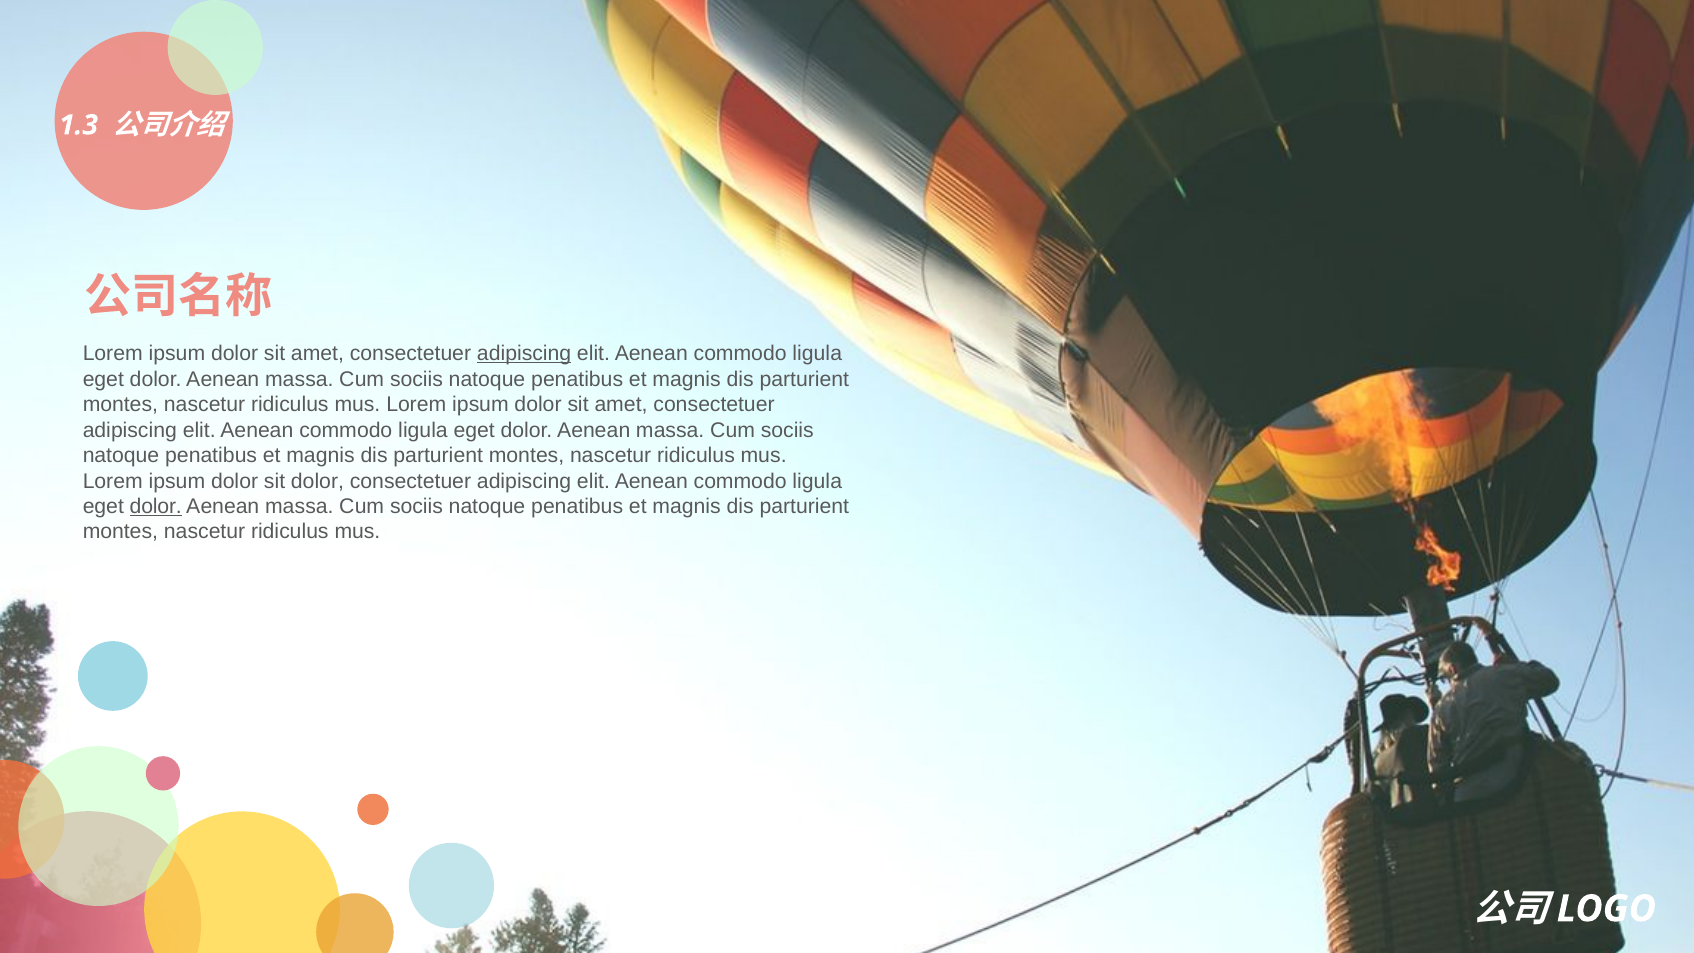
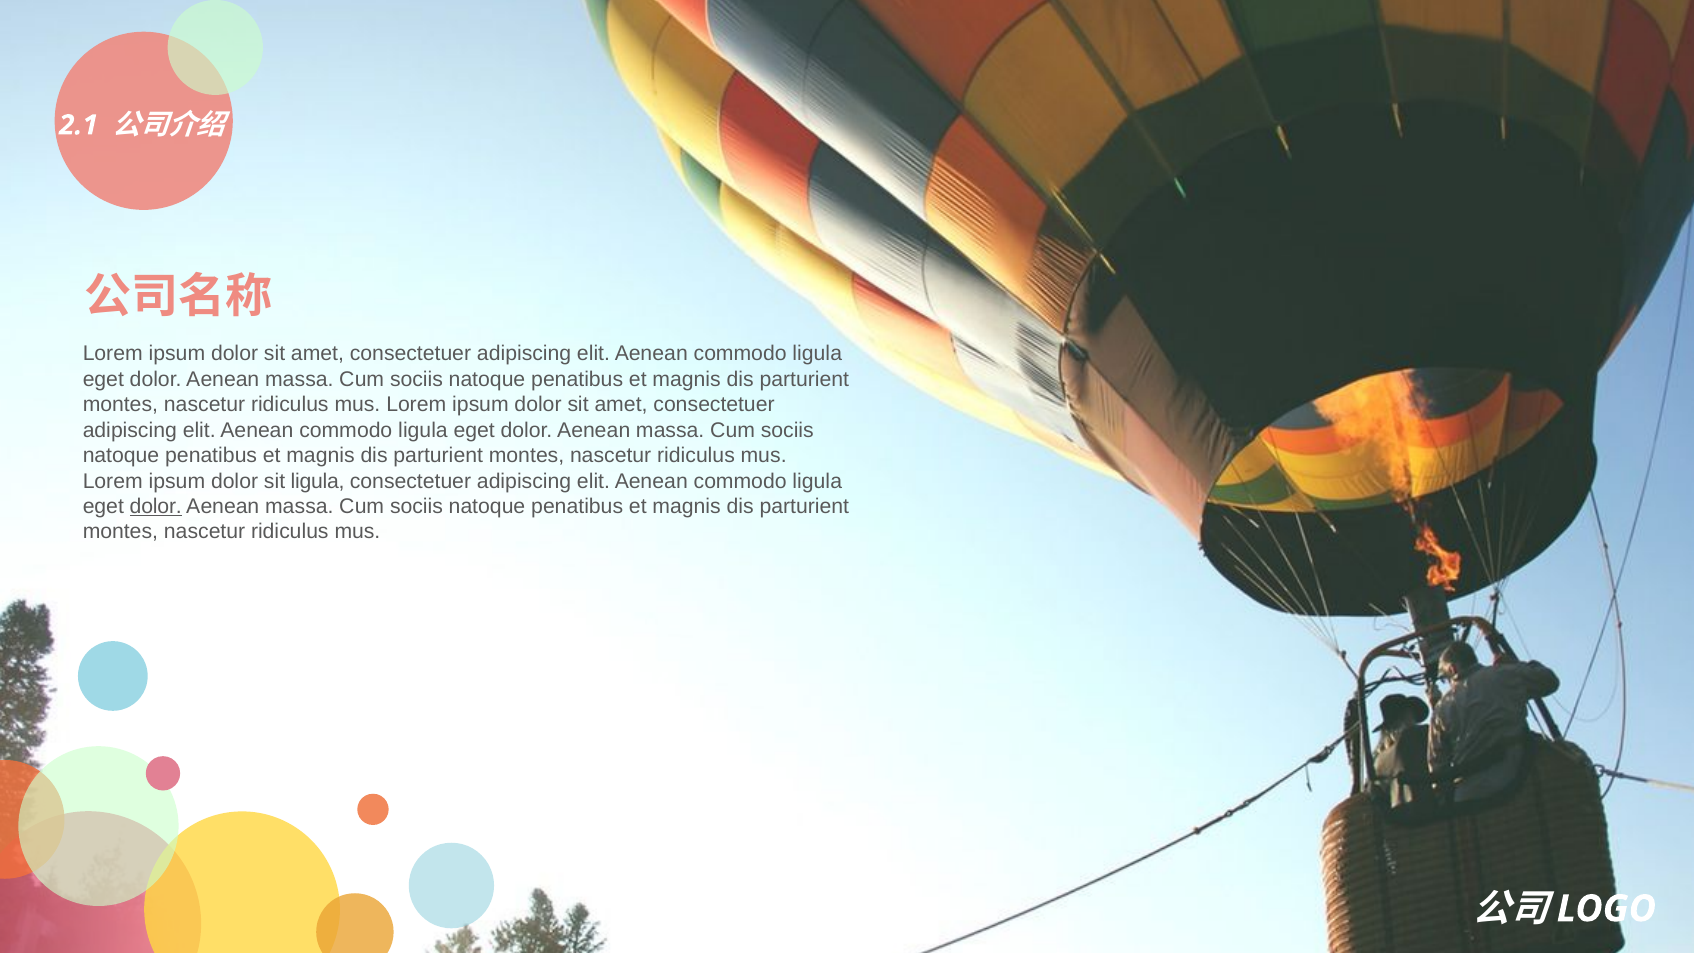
1.3: 1.3 -> 2.1 (79, 125)
adipiscing underline: present -> none (524, 354)
sit dolor: dolor -> ligula (318, 481)
